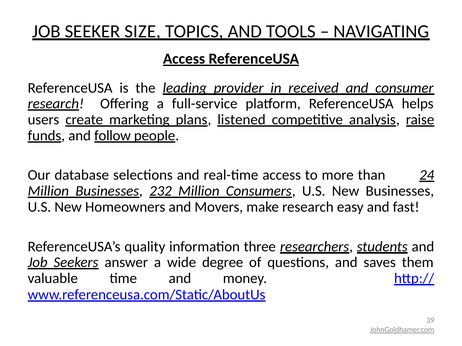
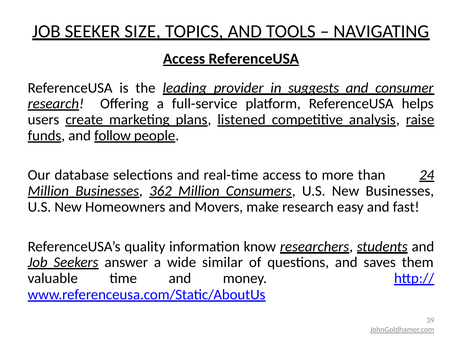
received: received -> suggests (314, 88)
232: 232 -> 362 (161, 191)
three: three -> know (260, 247)
degree: degree -> similar (223, 263)
